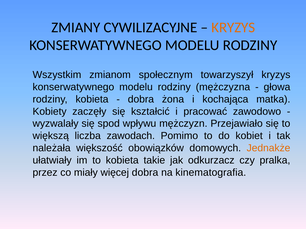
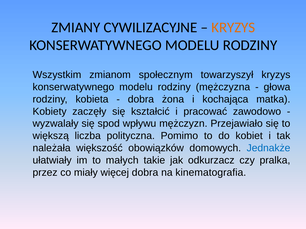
zawodach: zawodach -> polityczna (131, 136)
Jednakże colour: orange -> blue (269, 148)
to kobieta: kobieta -> małych (122, 161)
